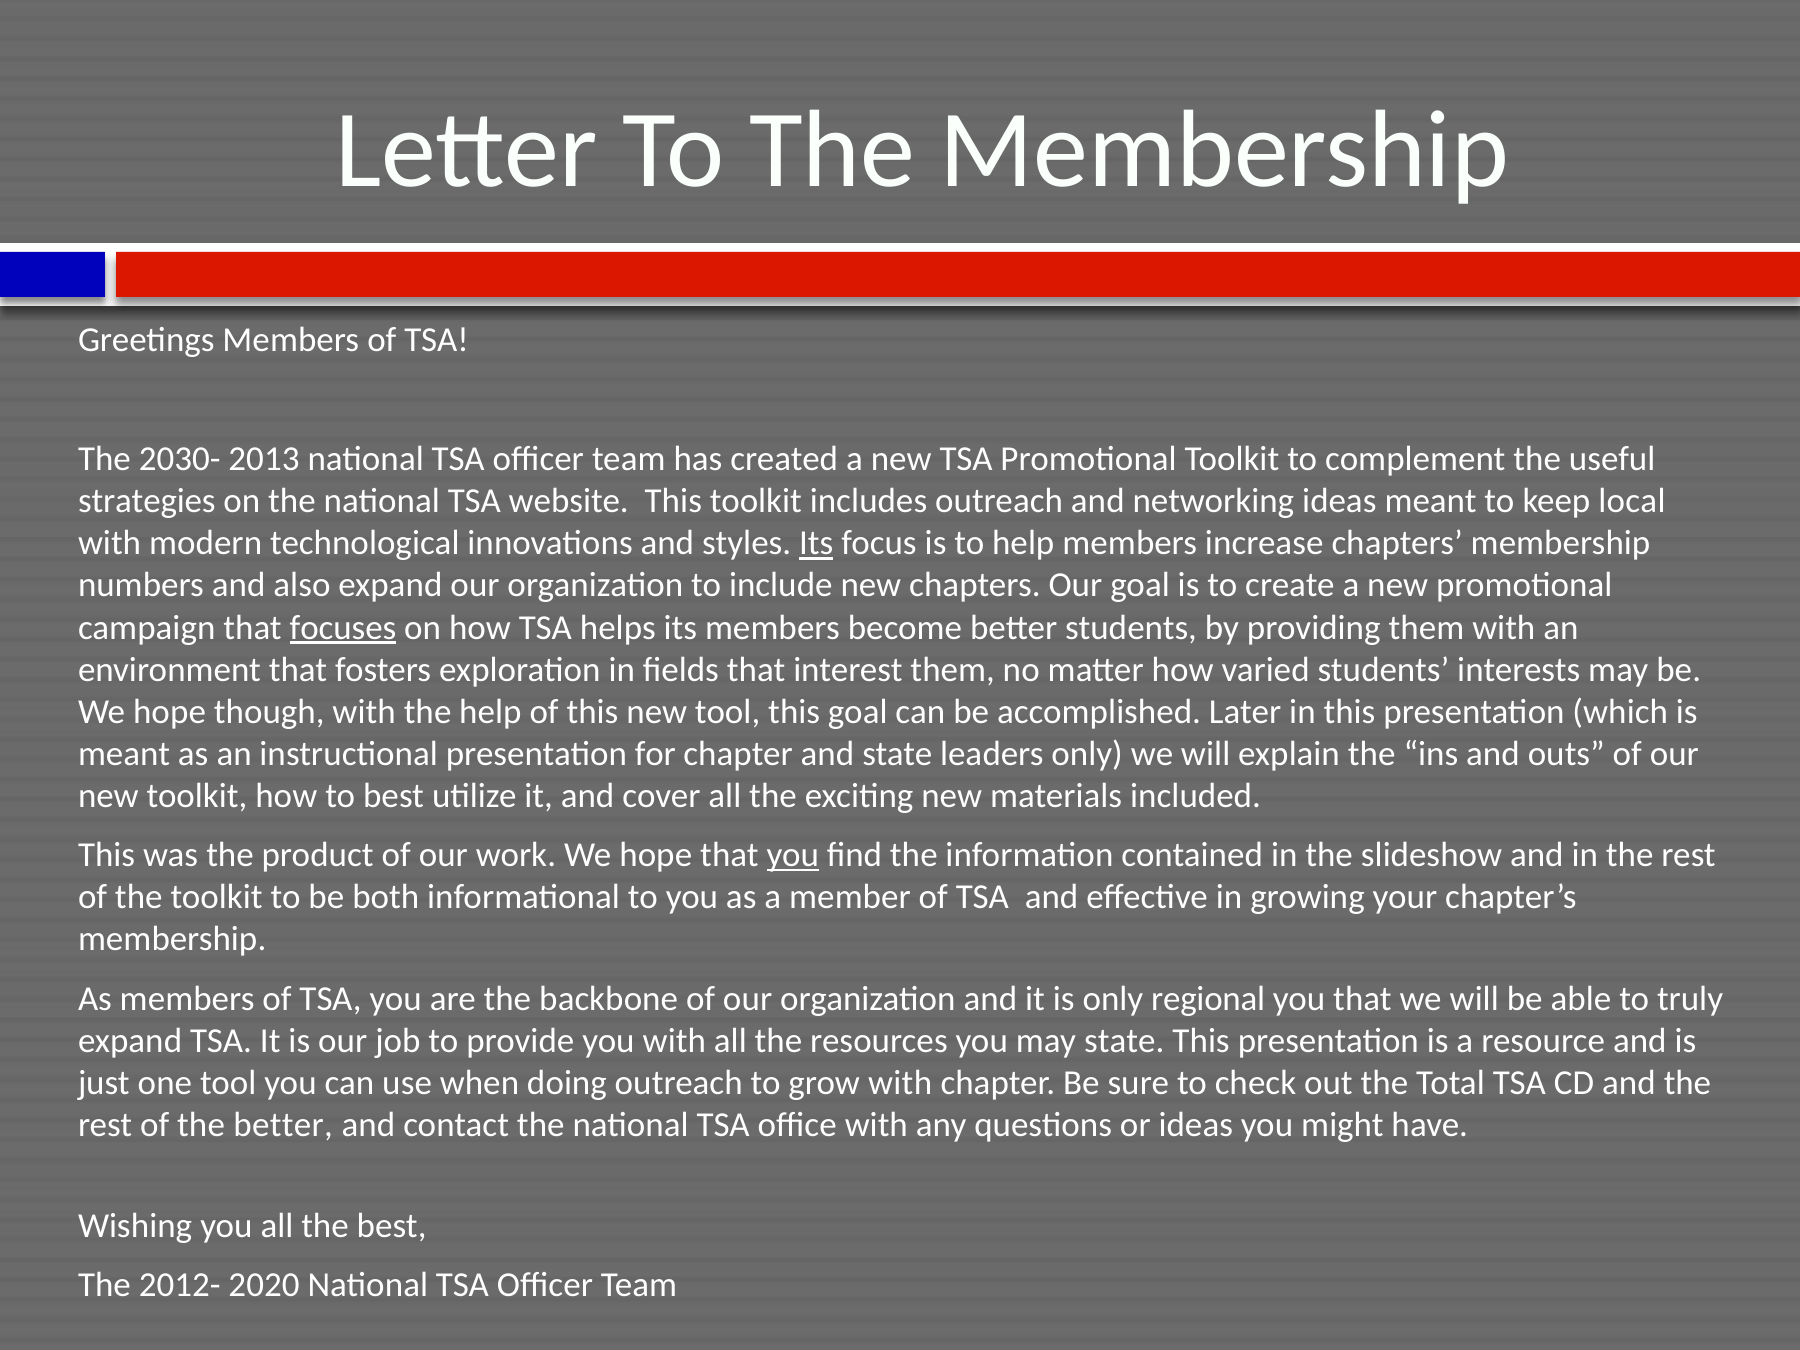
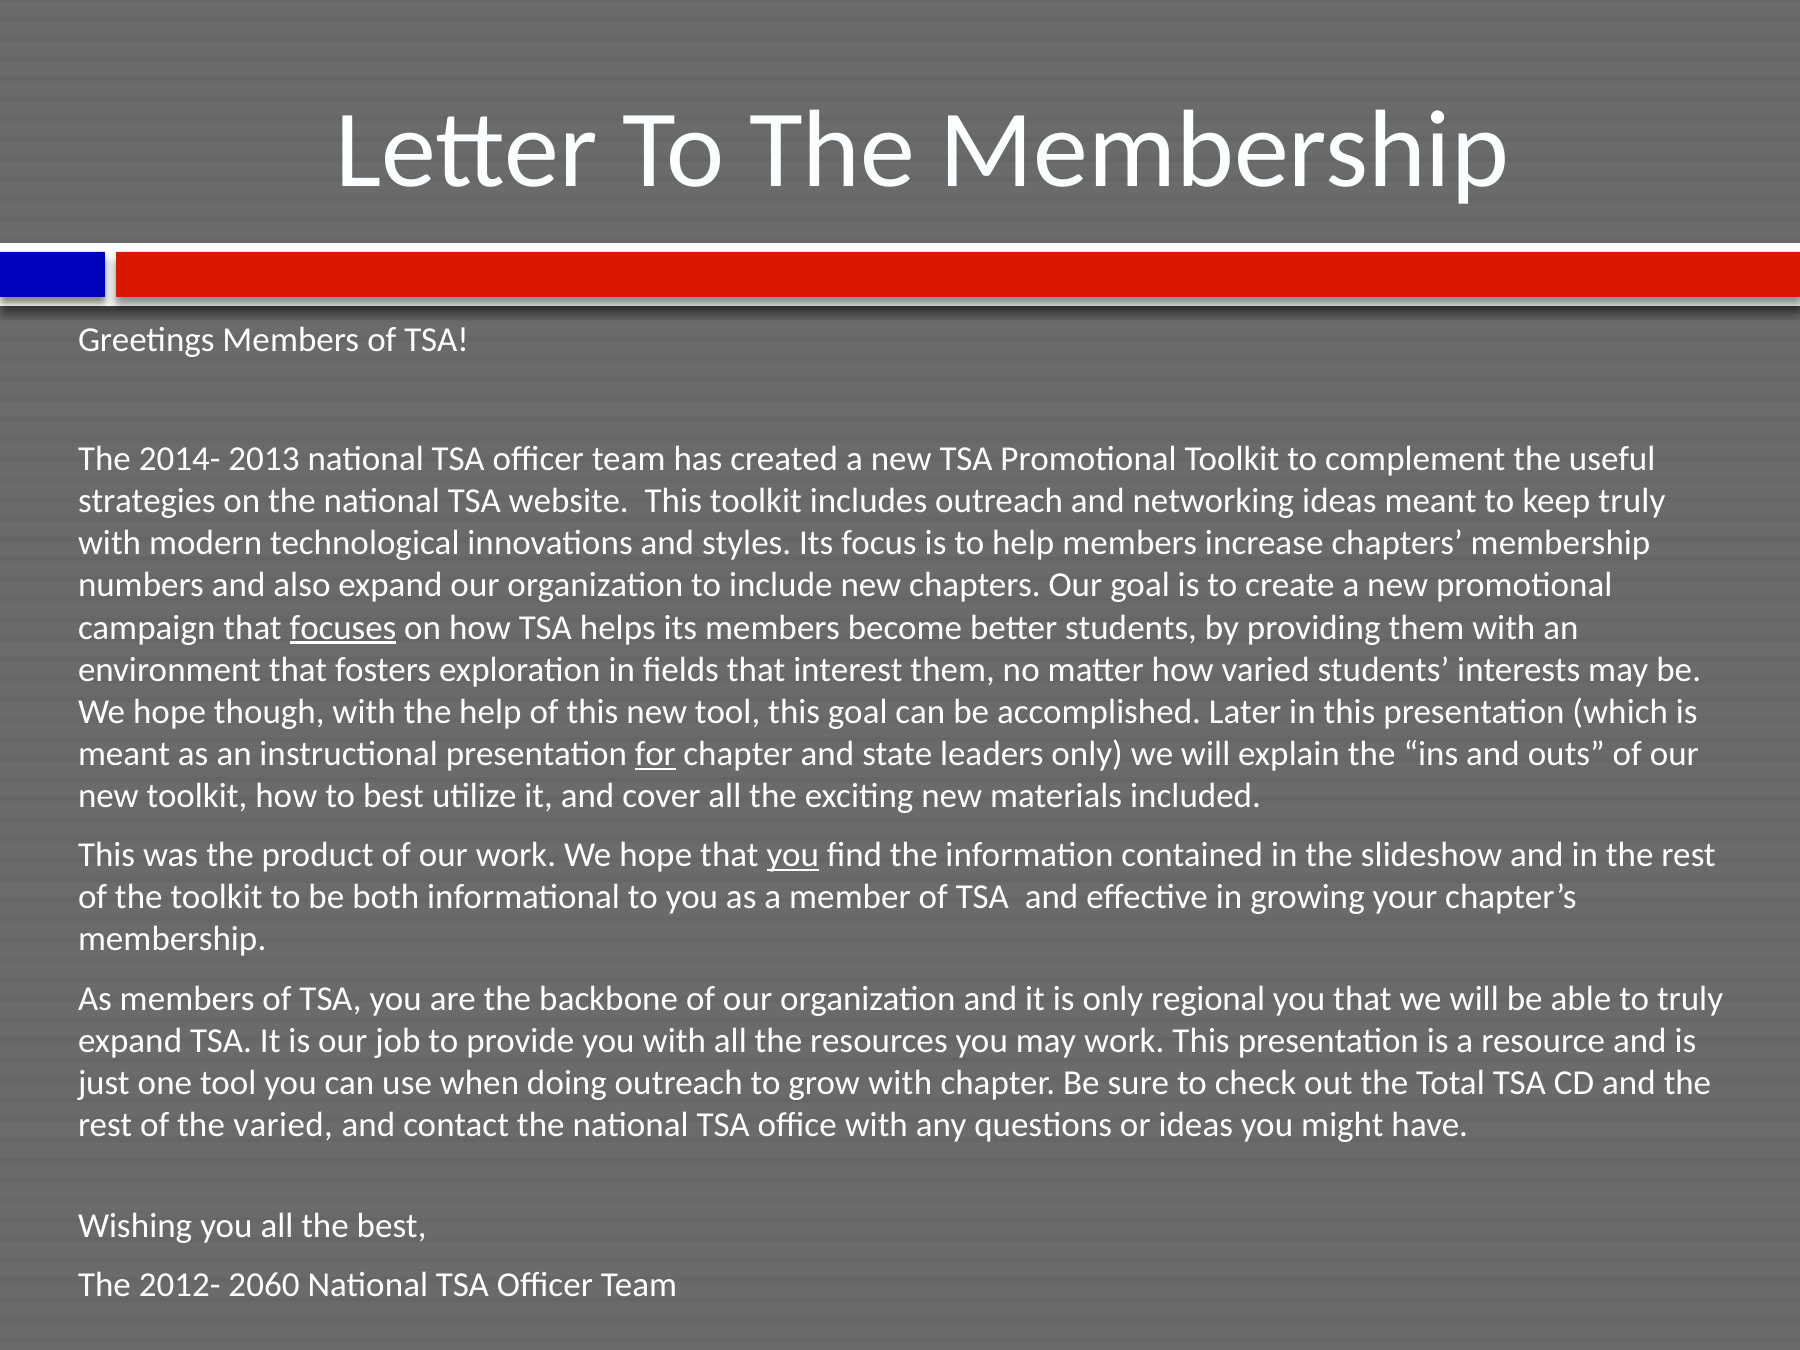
2030-: 2030- -> 2014- (180, 459)
keep local: local -> truly (1632, 501)
Its underline: present -> none (816, 543)
for underline: none -> present (655, 754)
may state: state -> work (1124, 1041)
the better: better -> varied (283, 1125)
2020: 2020 -> 2060 (264, 1285)
